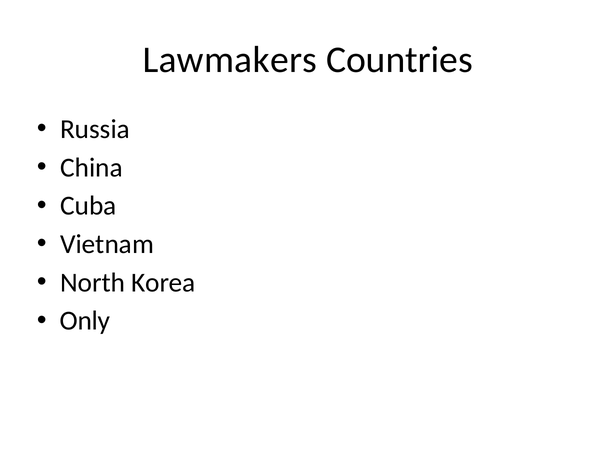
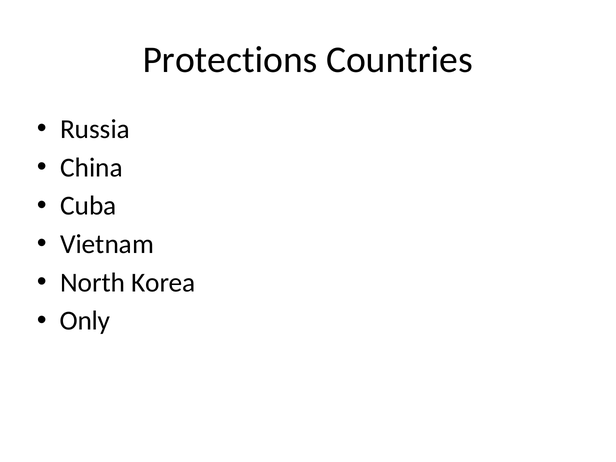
Lawmakers: Lawmakers -> Protections (230, 60)
